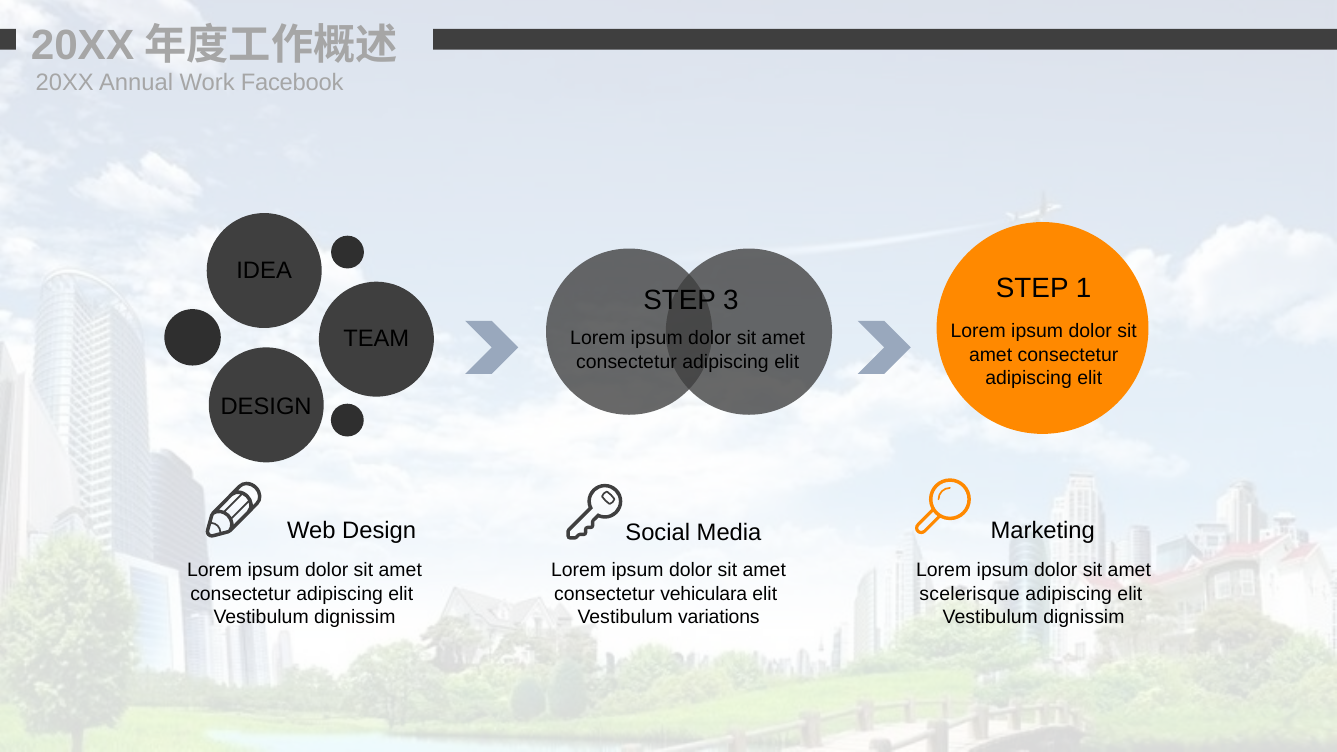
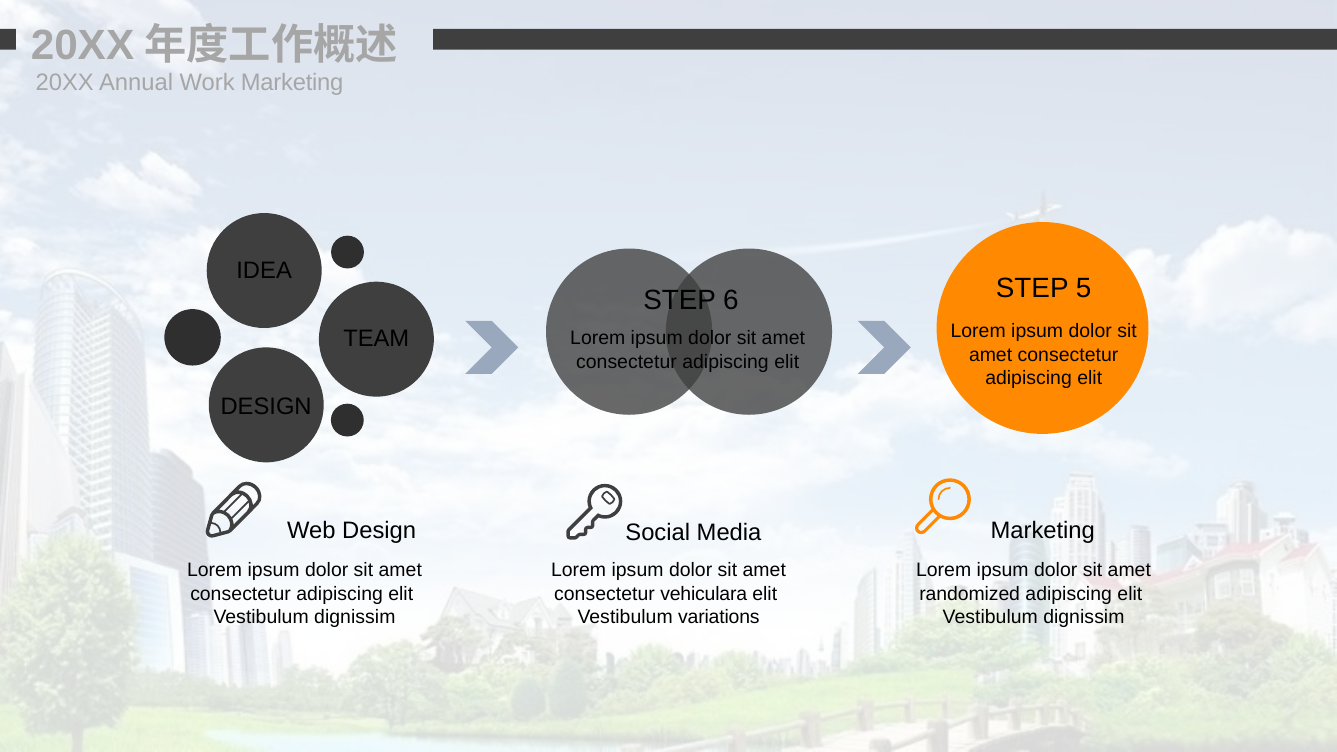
Work Facebook: Facebook -> Marketing (292, 82)
1: 1 -> 5 (1084, 289)
3: 3 -> 6 (731, 300)
scelerisque: scelerisque -> randomized (970, 594)
